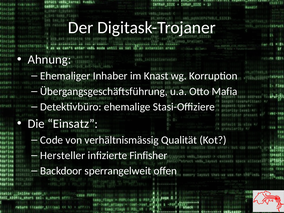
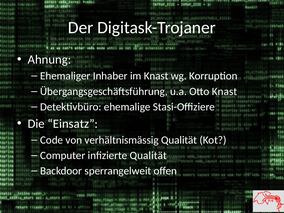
Otto Mafia: Mafia -> Knast (225, 91)
Hersteller: Hersteller -> Computer (63, 155)
infizierte Finfisher: Finfisher -> Qualität (148, 155)
